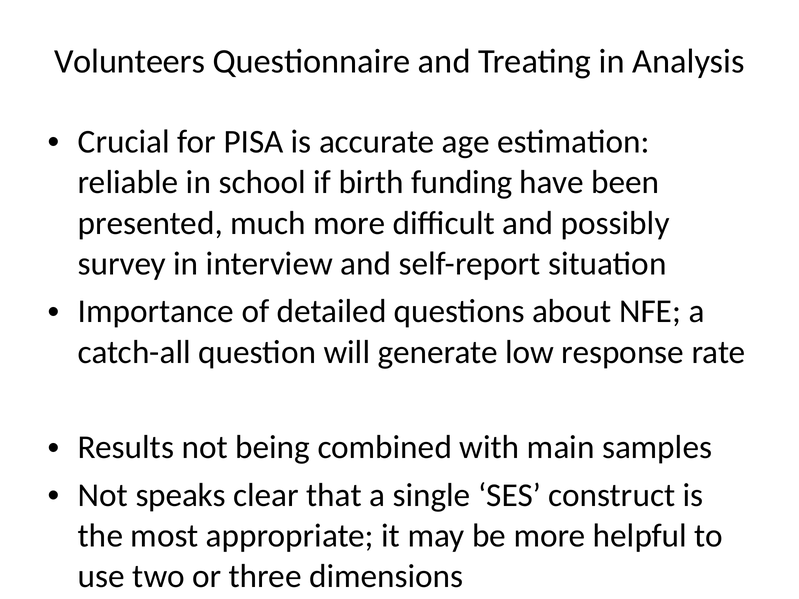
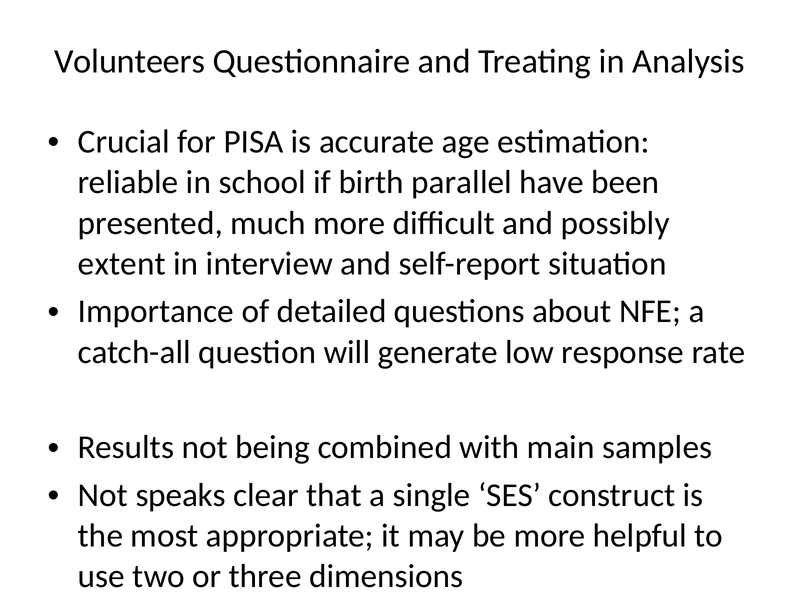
funding: funding -> parallel (462, 183)
survey: survey -> extent (122, 264)
